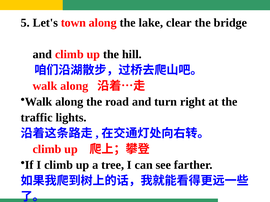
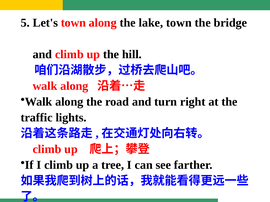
lake clear: clear -> town (179, 23)
